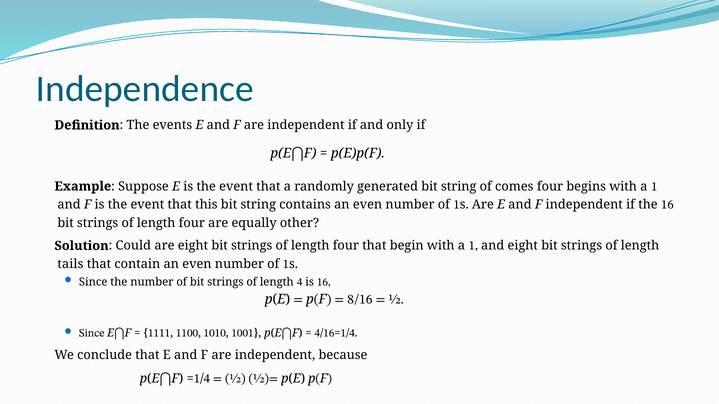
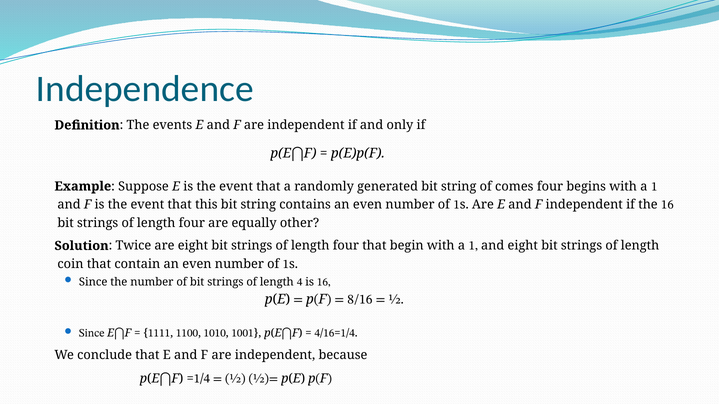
Could: Could -> Twice (133, 246)
tails: tails -> coin (70, 264)
